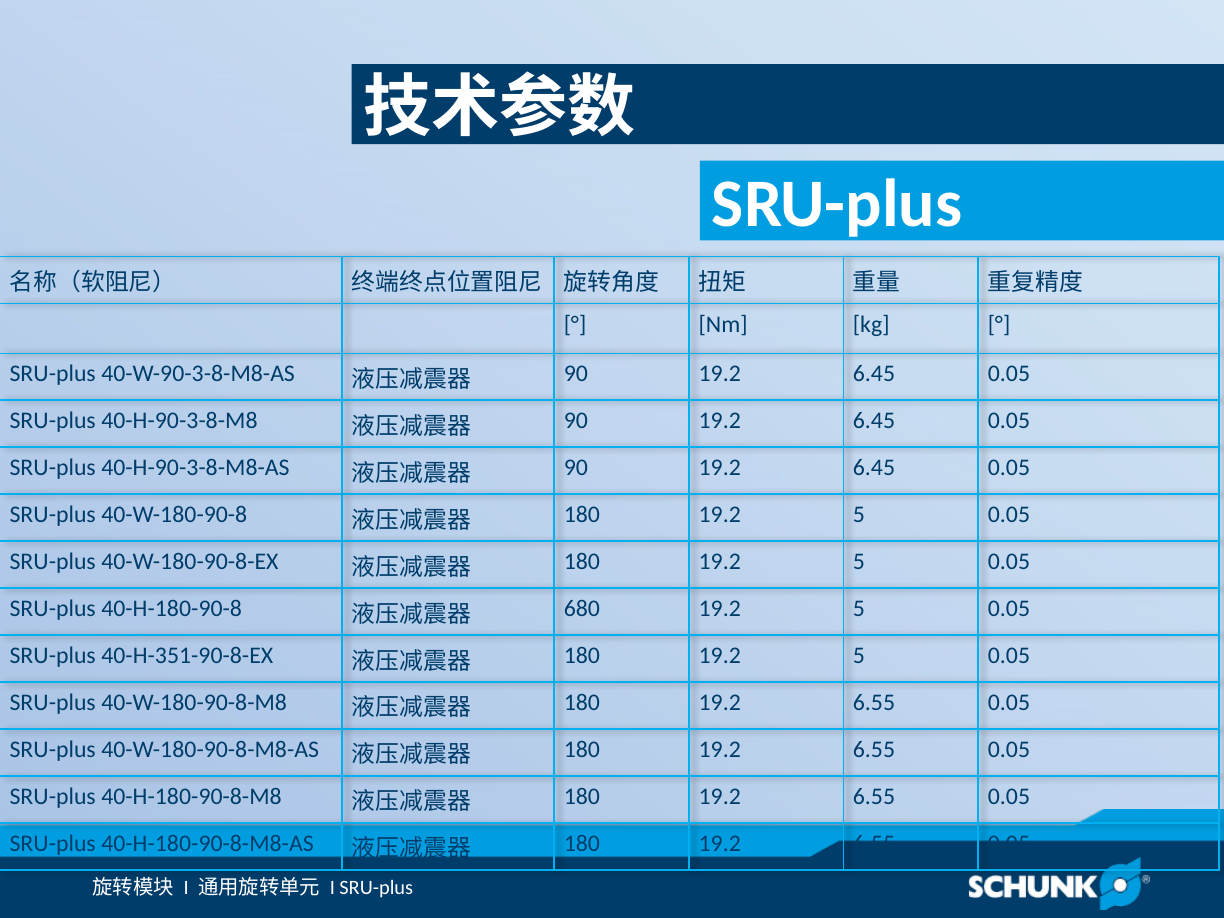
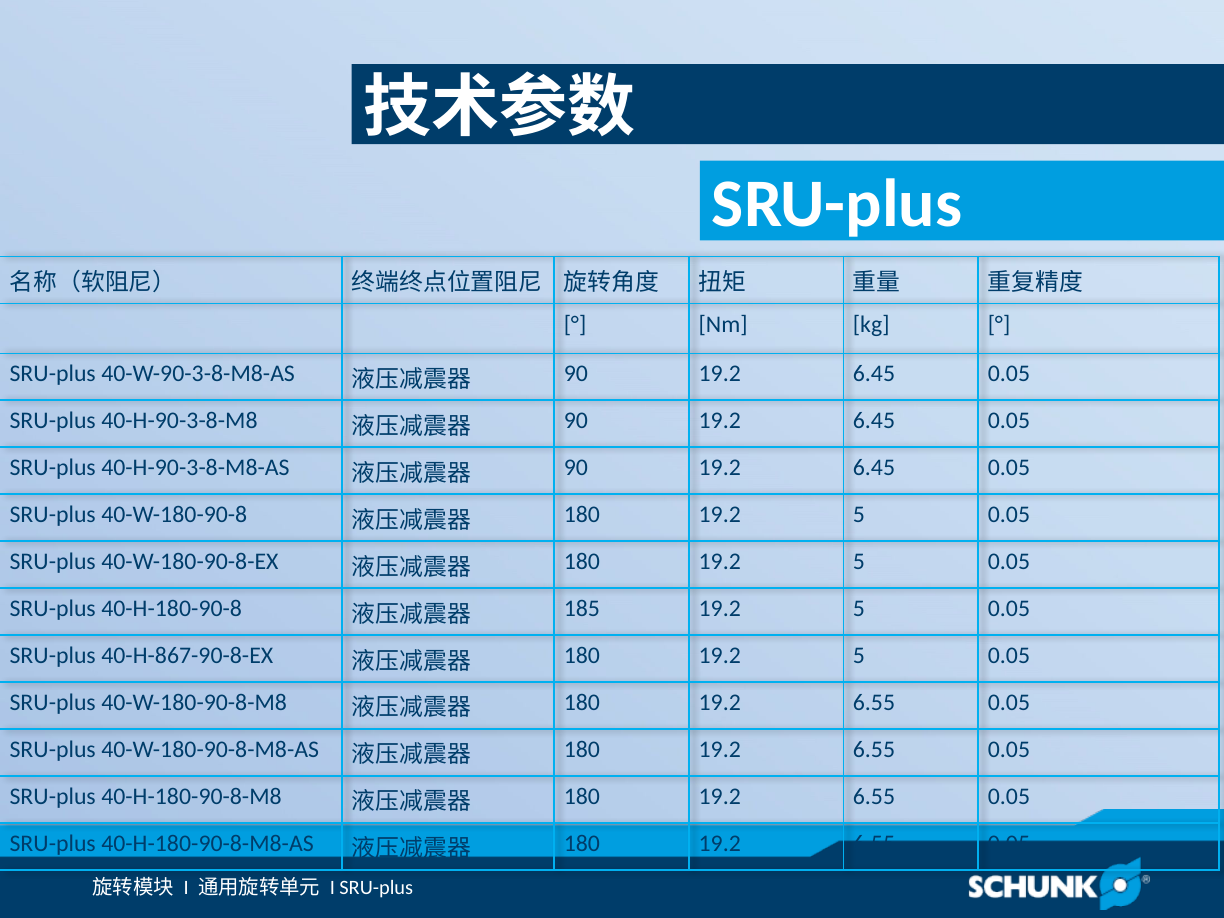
680: 680 -> 185 (582, 609)
40-H-351-90-8-EX: 40-H-351-90-8-EX -> 40-H-867-90-8-EX (187, 656)
